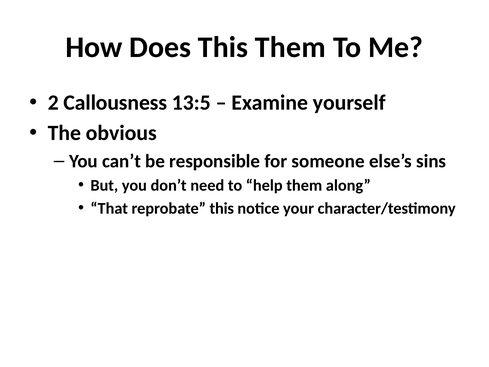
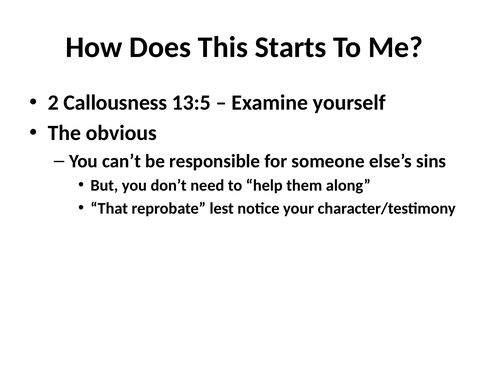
This Them: Them -> Starts (291, 47)
reprobate this: this -> lest (222, 208)
